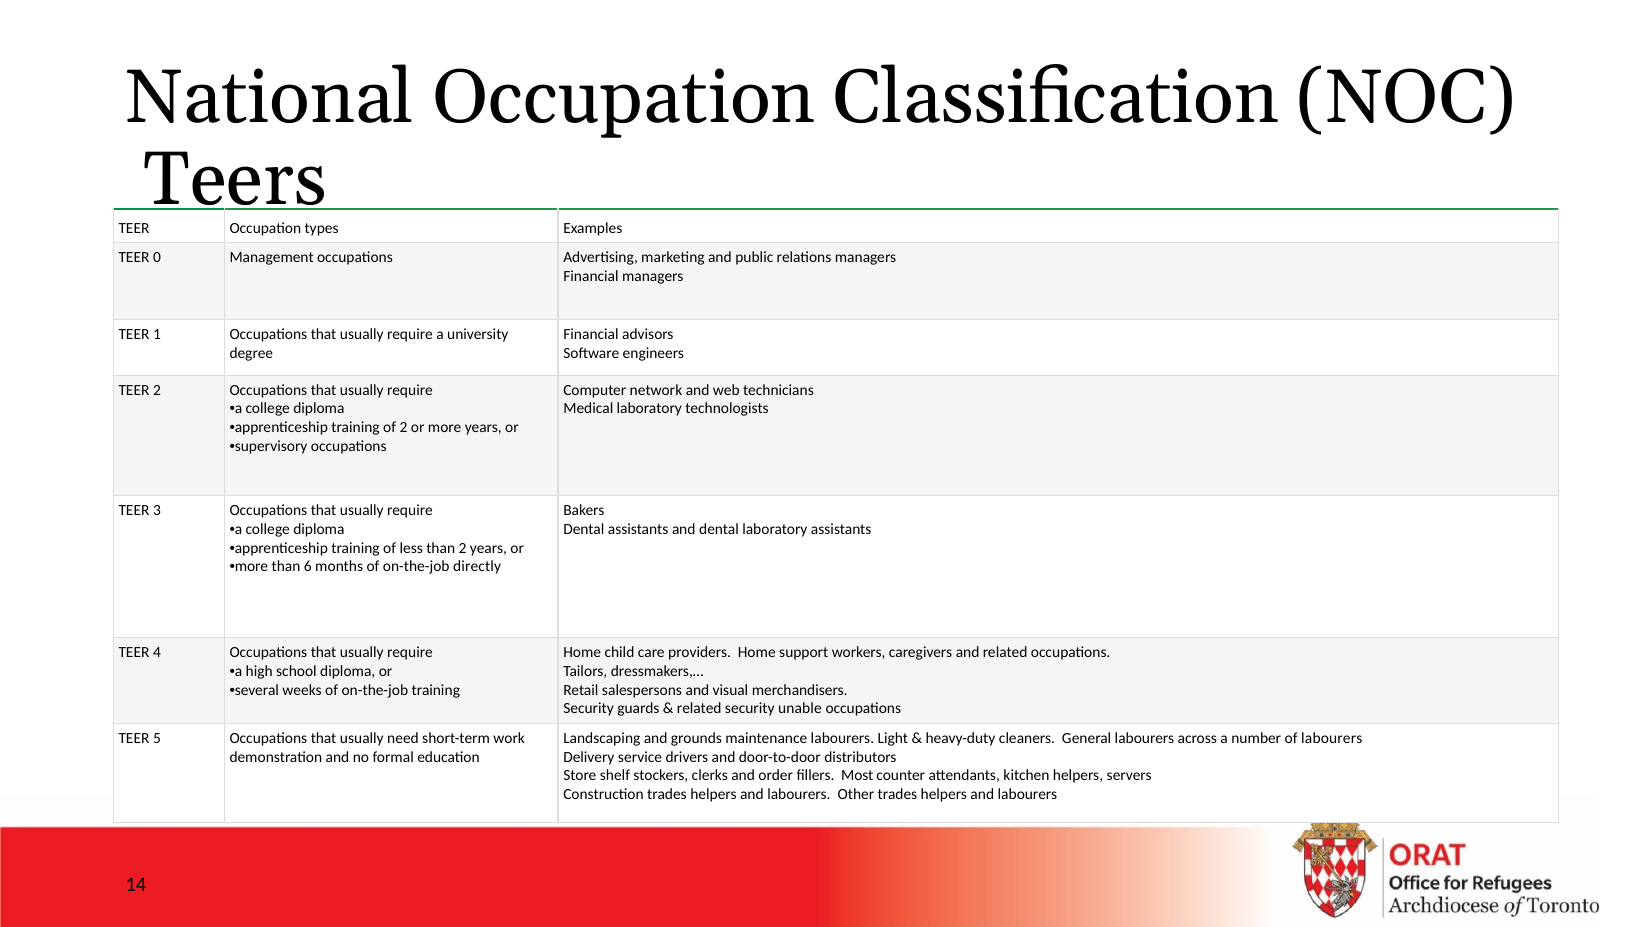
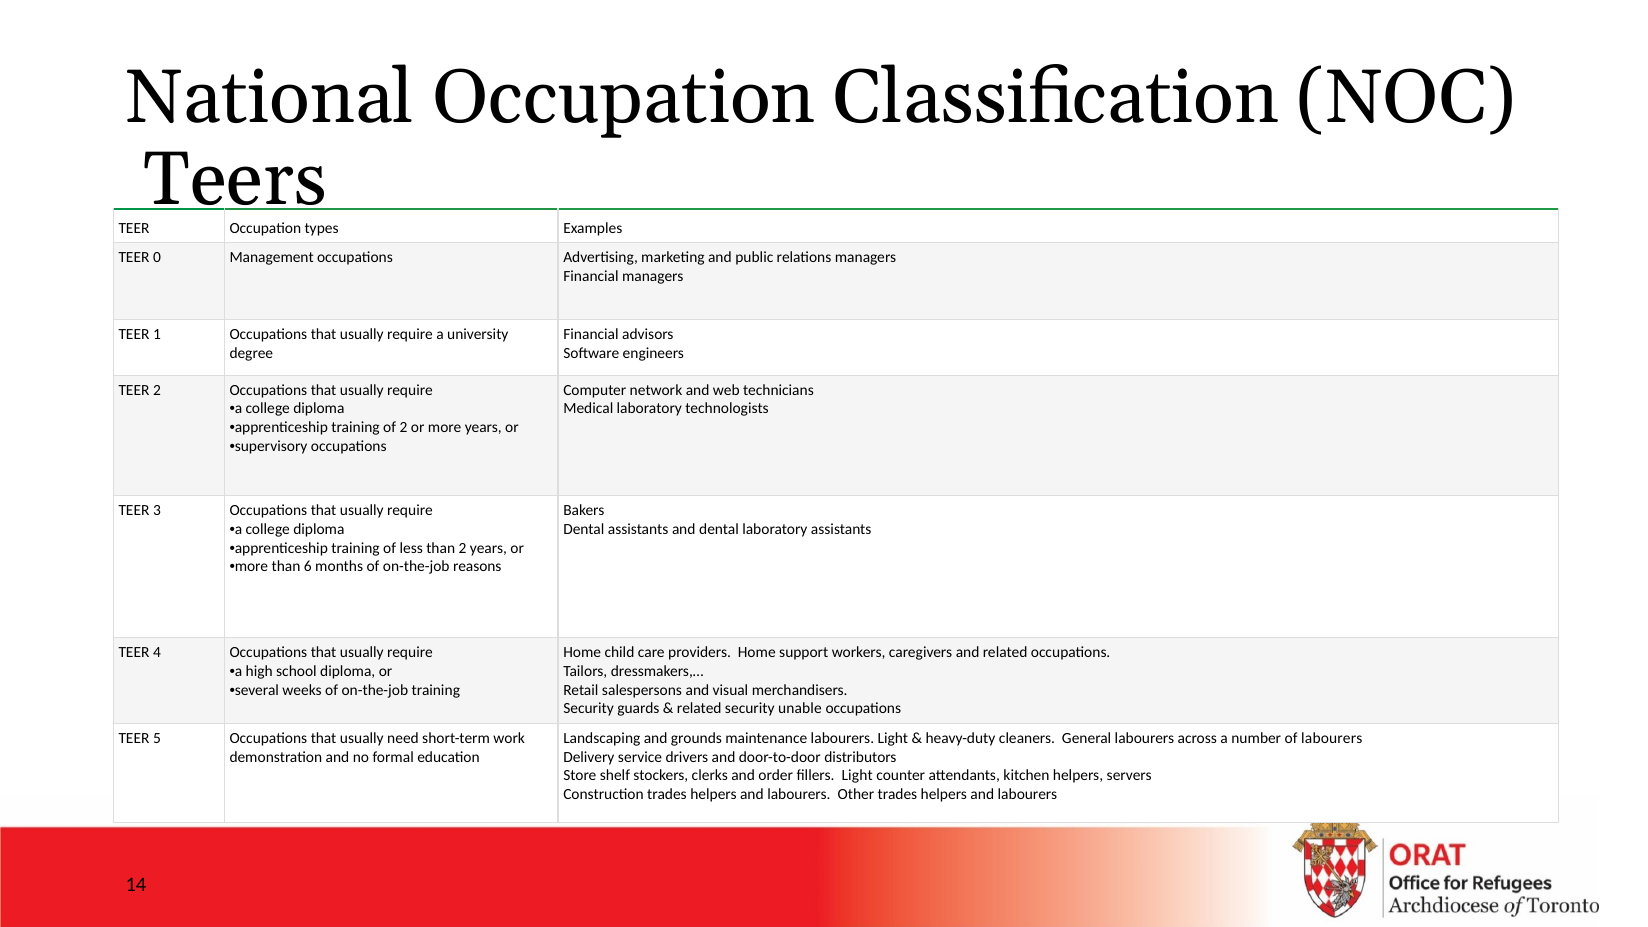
directly: directly -> reasons (477, 567)
fillers Most: Most -> Light (857, 776)
